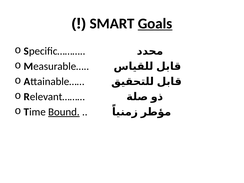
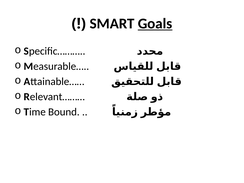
Bound underline: present -> none (64, 112)
